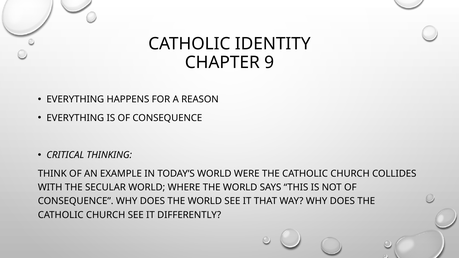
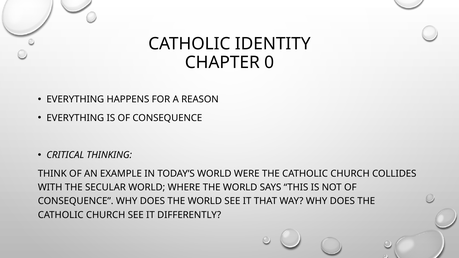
9: 9 -> 0 (269, 63)
